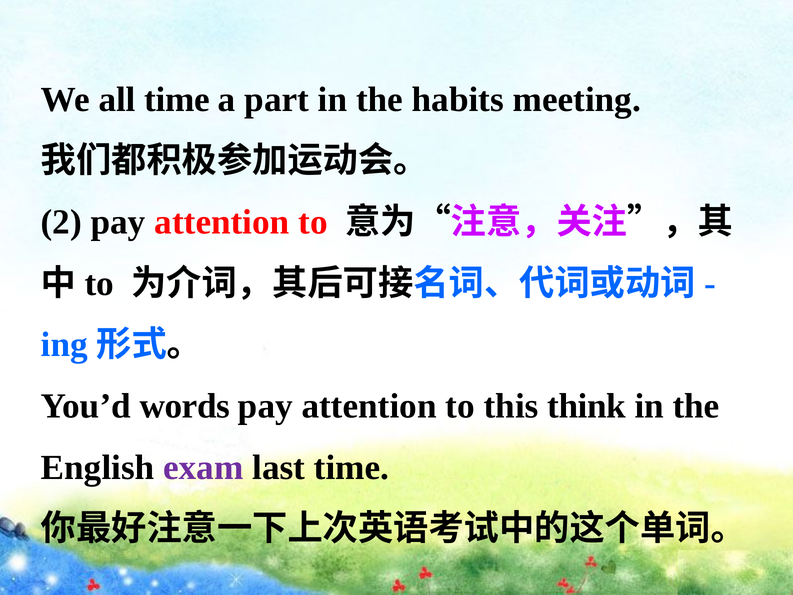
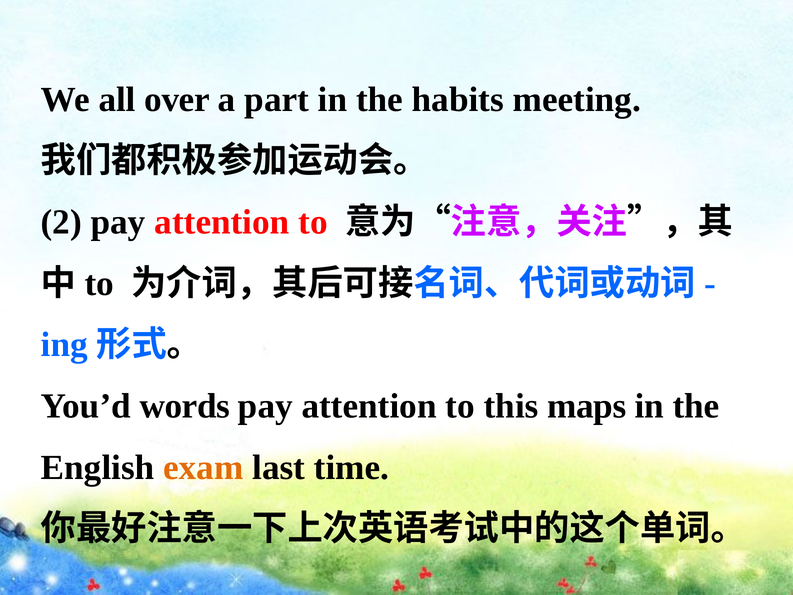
all time: time -> over (177, 99)
think: think -> maps (587, 406)
exam colour: purple -> orange (203, 467)
